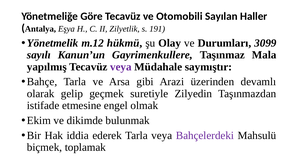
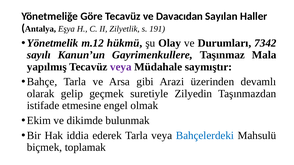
Otomobili: Otomobili -> Davacıdan (179, 16)
3099: 3099 -> 7342 (265, 43)
Bahçelerdeki colour: purple -> blue (205, 136)
